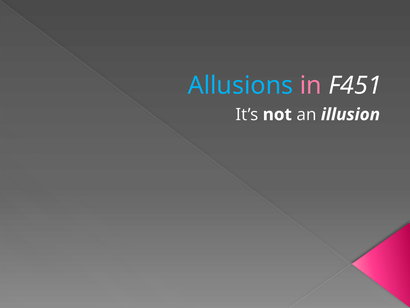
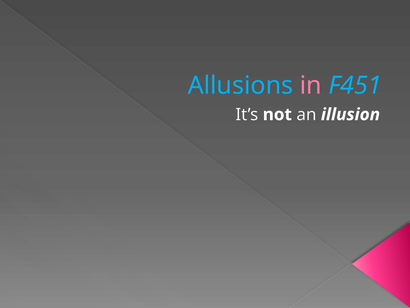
F451 colour: white -> light blue (355, 85)
